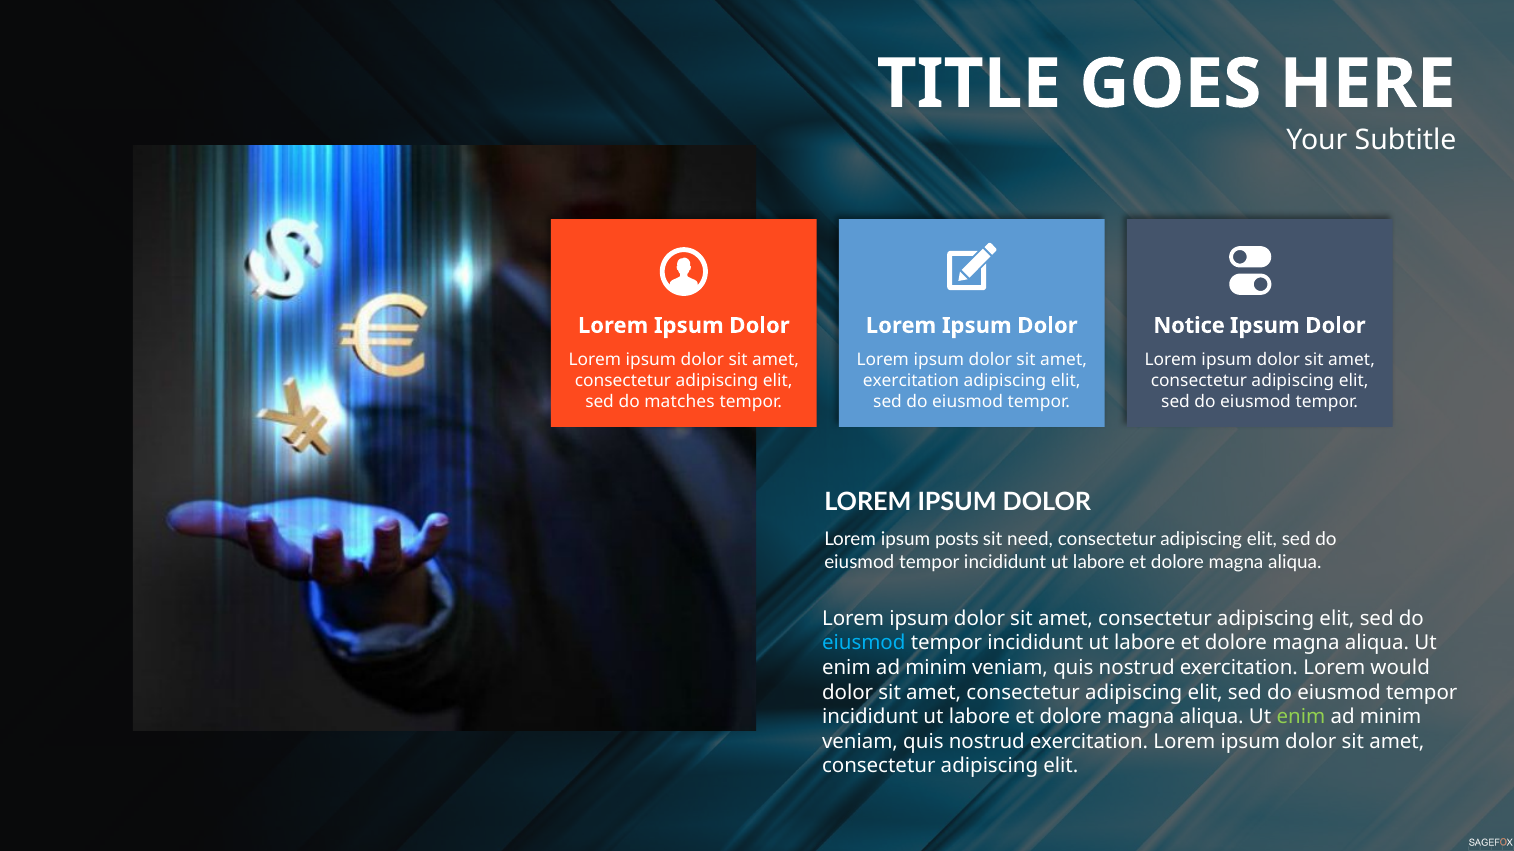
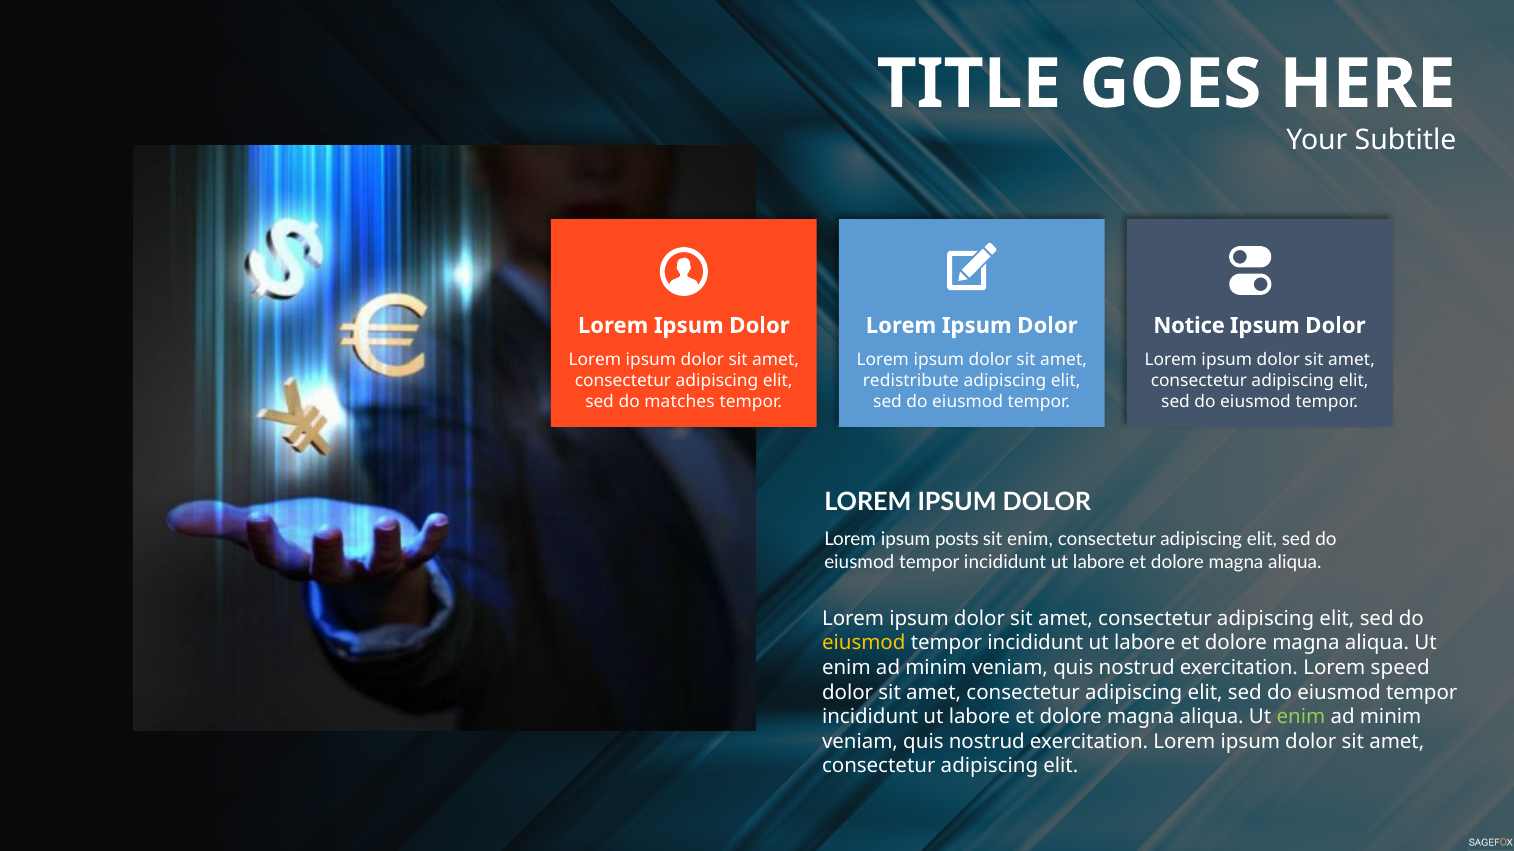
exercitation: exercitation -> redistribute (911, 381)
sit need: need -> enim (1030, 540)
eiusmod colour: light blue -> yellow (864, 644)
would: would -> speed (1400, 668)
